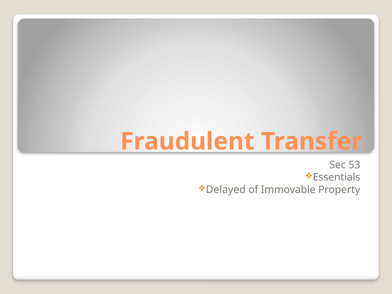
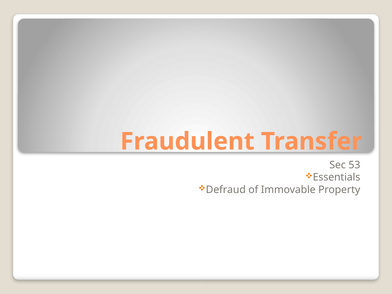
Delayed: Delayed -> Defraud (226, 190)
